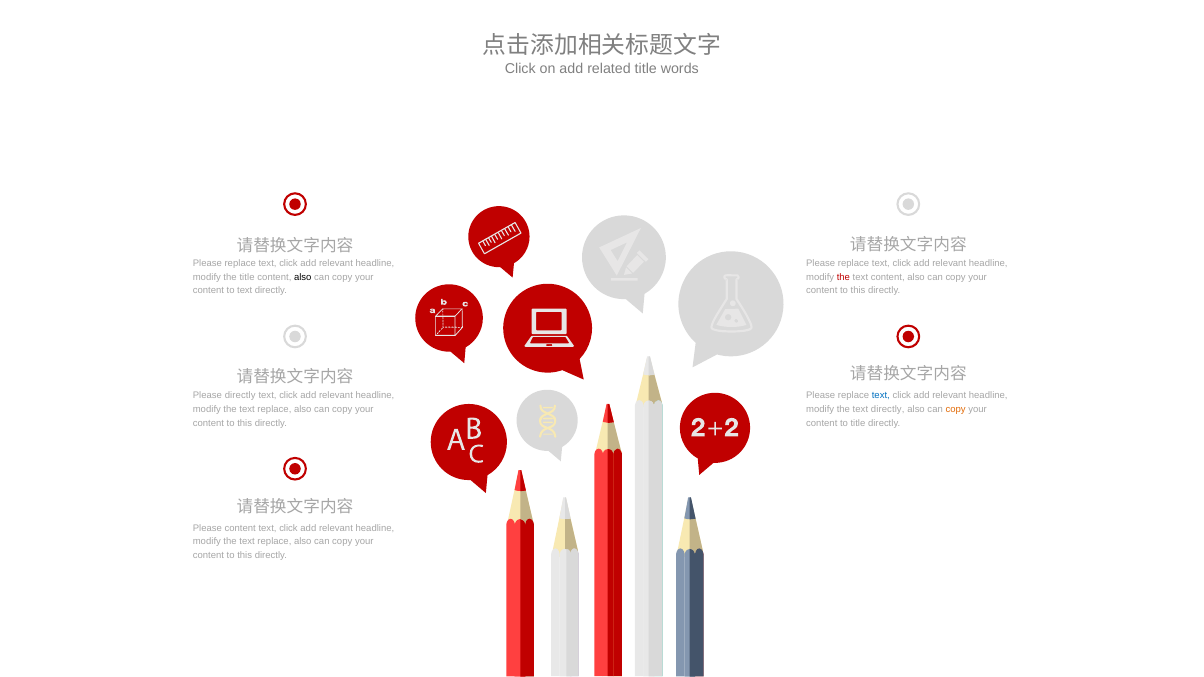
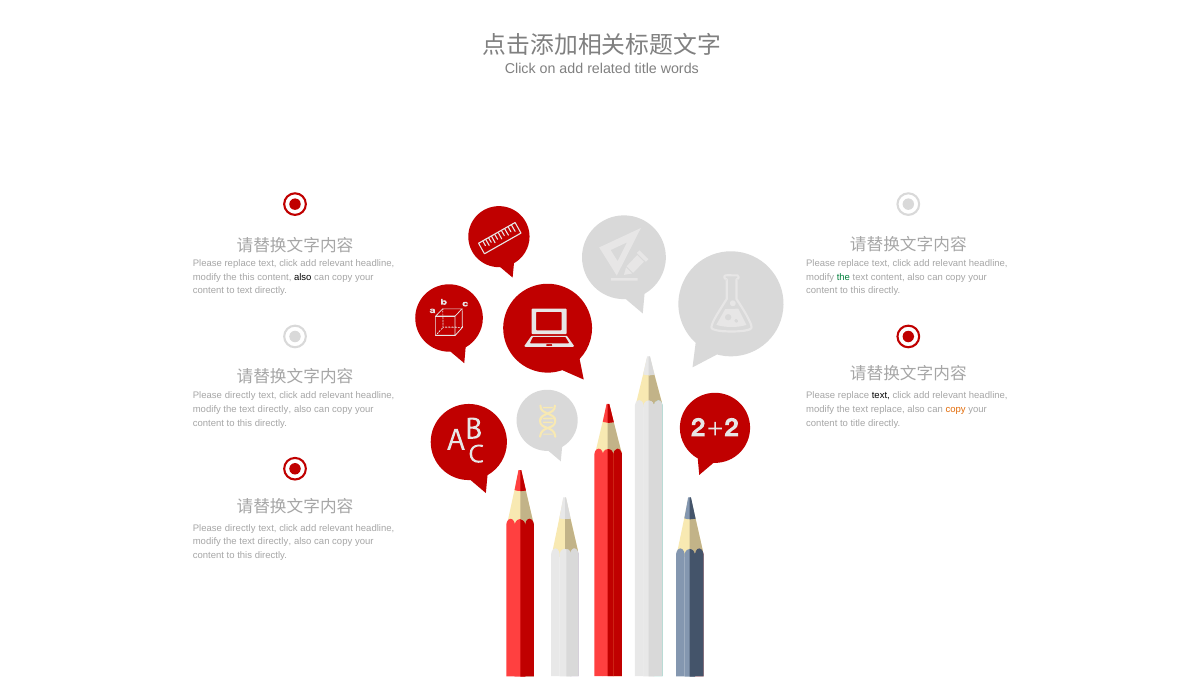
the title: title -> this (247, 277)
the colour: red -> green (843, 277)
text colour: blue -> black (881, 396)
replace: replace -> directly (274, 409)
the text directly: directly -> replace (888, 409)
content: content -> directly (240, 528)
replace: replace -> directly (274, 542)
